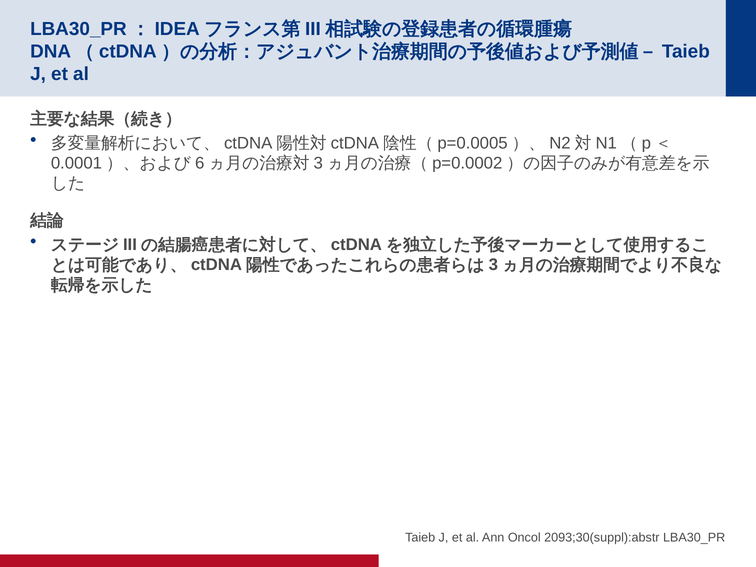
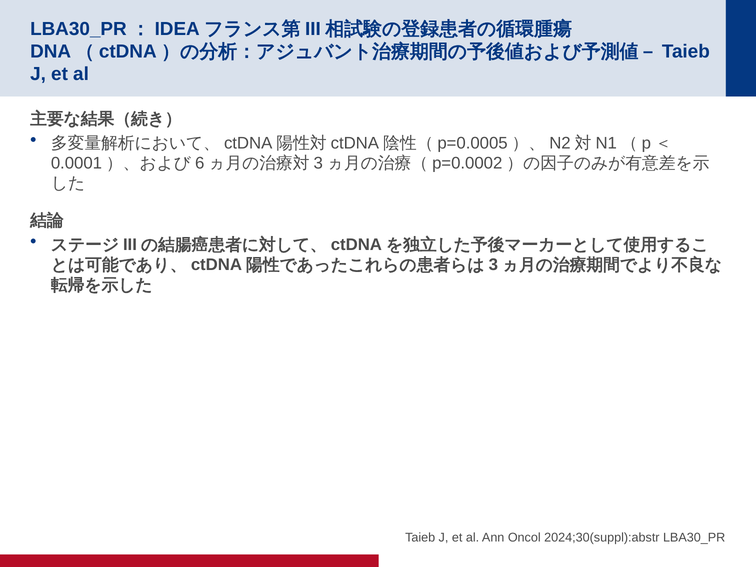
2093;30(suppl):abstr: 2093;30(suppl):abstr -> 2024;30(suppl):abstr (602, 538)
